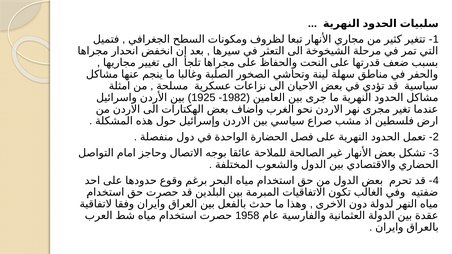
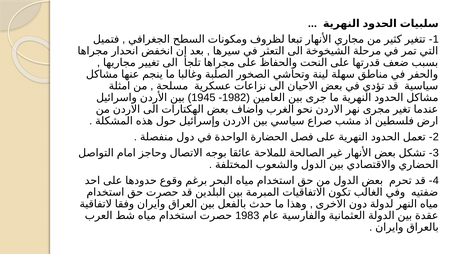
1925: 1925 -> 1945 (203, 98)
1958: 1958 -> 1983 (247, 216)
